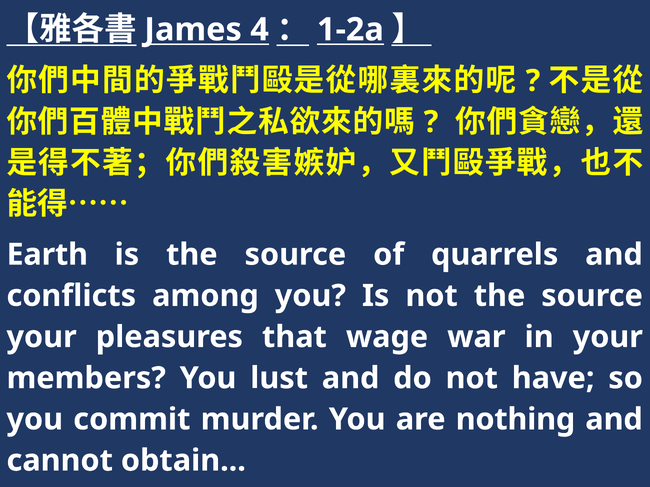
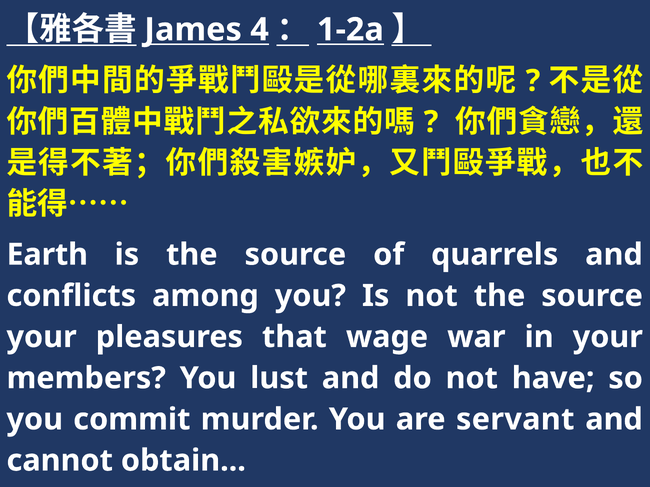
nothing: nothing -> servant (515, 420)
